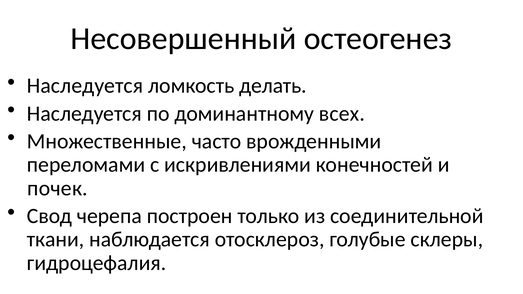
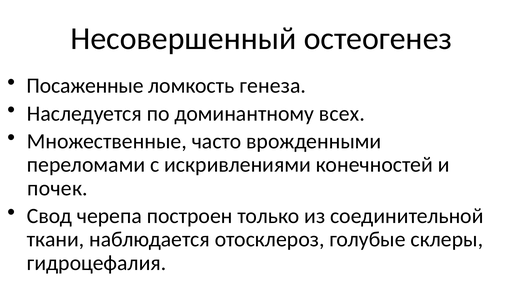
Наследуется: Наследуется -> Посаженные (85, 86)
делать: делать -> генеза (273, 86)
